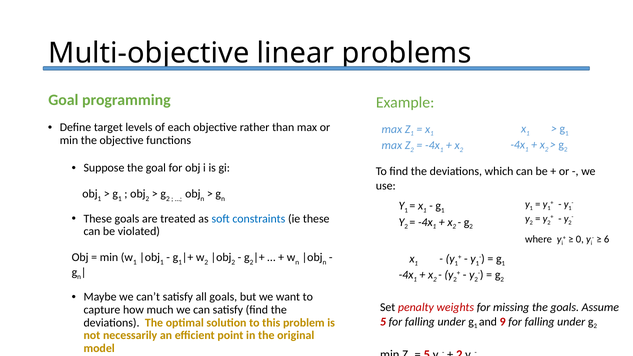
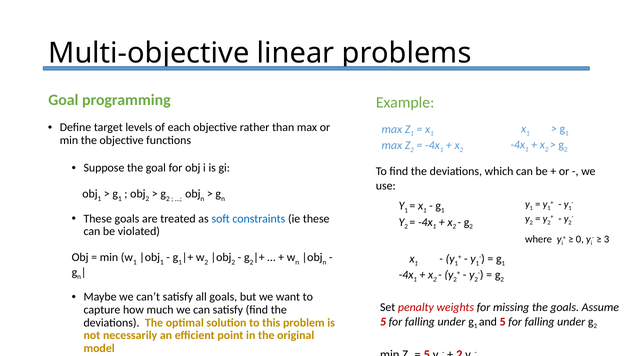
6: 6 -> 3 (607, 239)
and 9: 9 -> 5 (503, 322)
